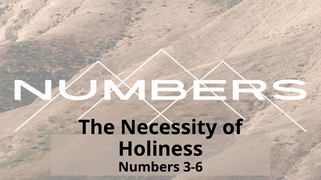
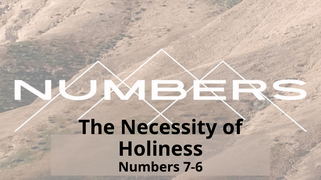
3-6: 3-6 -> 7-6 (193, 168)
